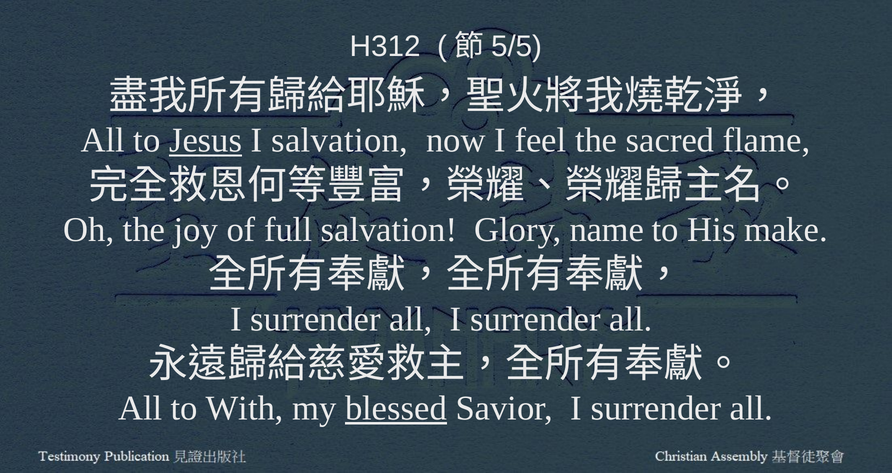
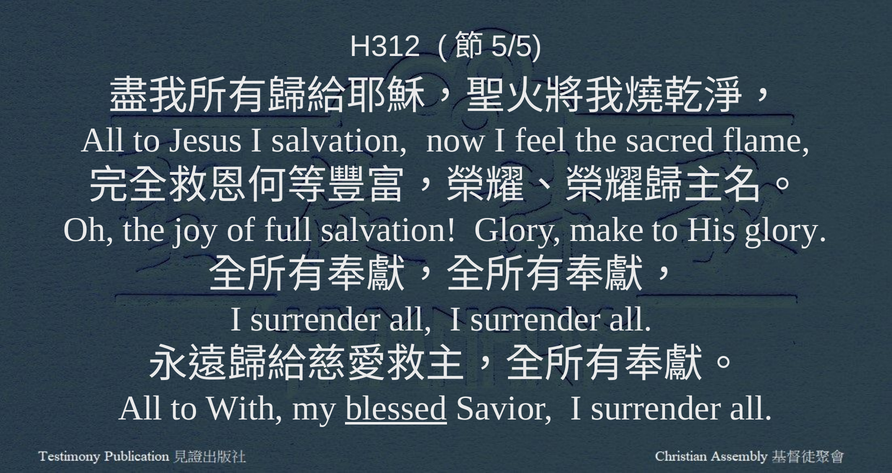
Jesus underline: present -> none (206, 140)
name: name -> make (607, 230)
His make: make -> glory (786, 230)
